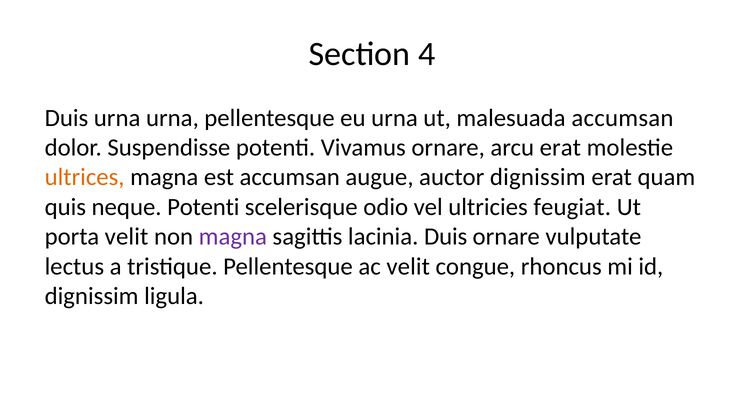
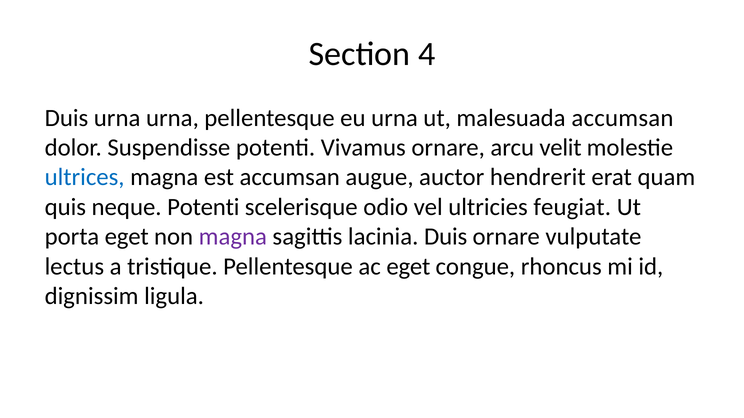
arcu erat: erat -> velit (560, 148)
ultrices colour: orange -> blue (85, 178)
auctor dignissim: dignissim -> hendrerit (538, 178)
porta velit: velit -> eget (127, 237)
ac velit: velit -> eget (408, 267)
